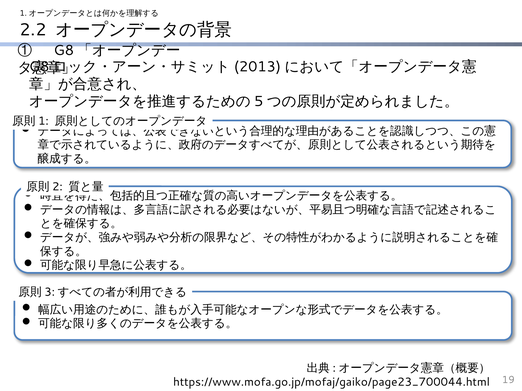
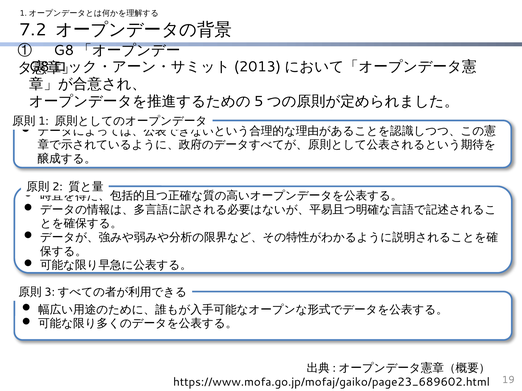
2.2: 2.2 -> 7.2 (33, 30)
https://www.mofa.go.jp/mofaj/gaiko/page23_700044.html: https://www.mofa.go.jp/mofaj/gaiko/page23_700044.html -> https://www.mofa.go.jp/mofaj/gaiko/page23_689602.html (332, 382)
